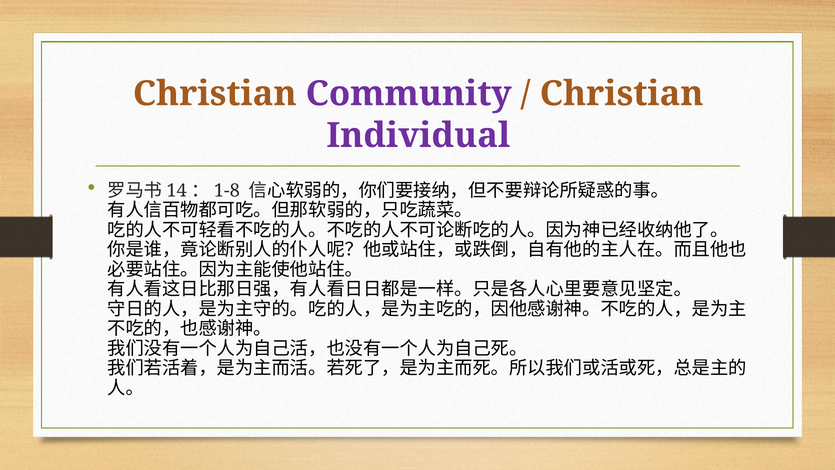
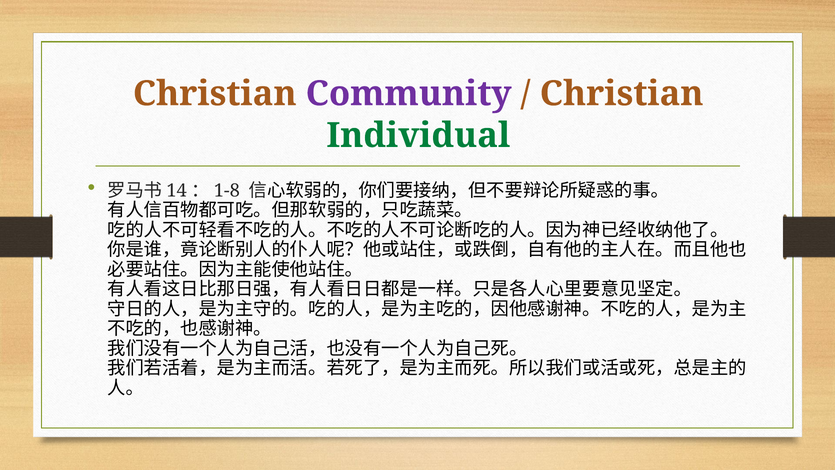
Individual colour: purple -> green (418, 135)
